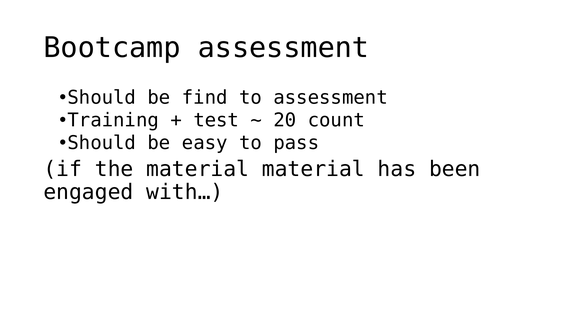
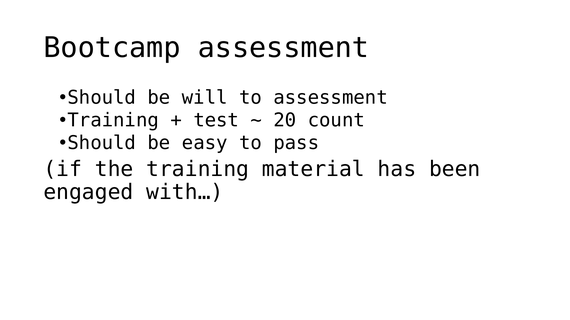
find: find -> will (205, 98)
the material: material -> training (198, 169)
